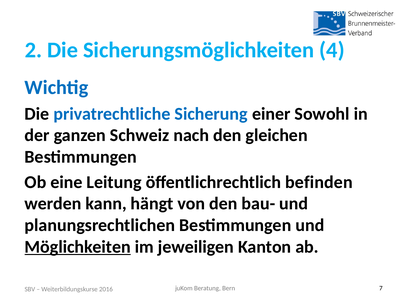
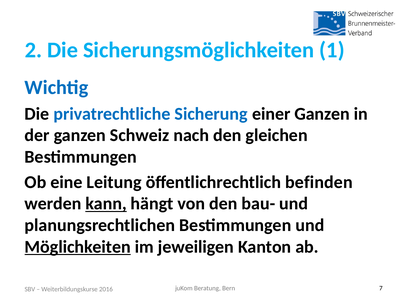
4: 4 -> 1 (332, 50)
einer Sowohl: Sowohl -> Ganzen (322, 114)
kann underline: none -> present (106, 204)
